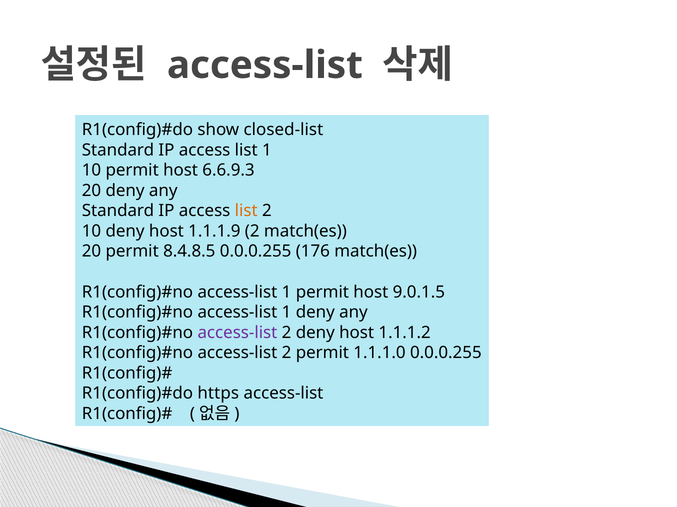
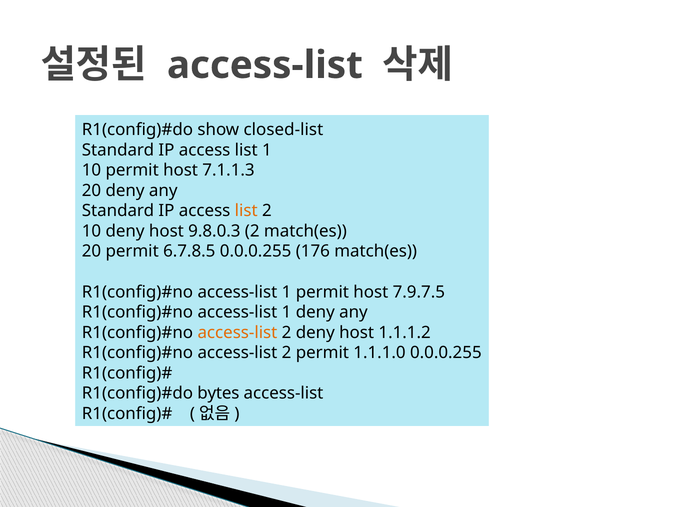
6.6.9.3: 6.6.9.3 -> 7.1.1.3 (228, 171)
1.1.1.9: 1.1.1.9 -> 9.8.0.3 (214, 231)
8.4.8.5: 8.4.8.5 -> 6.7.8.5 (189, 252)
9.0.1.5: 9.0.1.5 -> 7.9.7.5 (419, 292)
access-list colour: purple -> orange (237, 333)
https: https -> bytes (218, 394)
